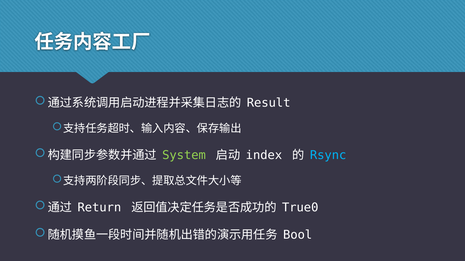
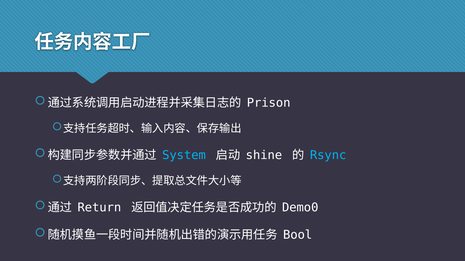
Result: Result -> Prison (269, 103)
System colour: light green -> light blue (184, 155)
index: index -> shine (264, 155)
True0: True0 -> Demo0 (300, 208)
